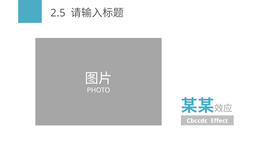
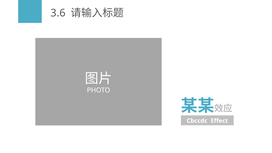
2.5: 2.5 -> 3.6 (58, 13)
